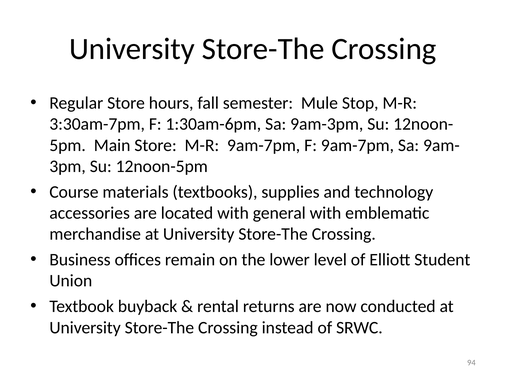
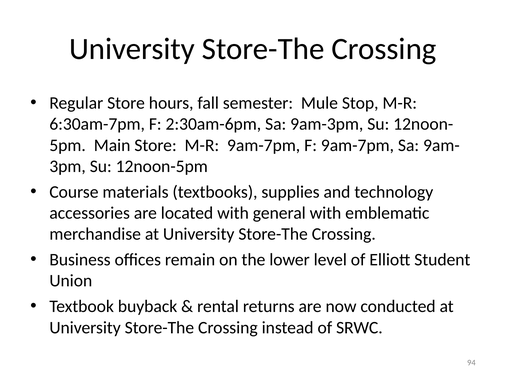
3:30am-7pm: 3:30am-7pm -> 6:30am-7pm (97, 124)
1:30am-6pm: 1:30am-6pm -> 2:30am-6pm (213, 124)
